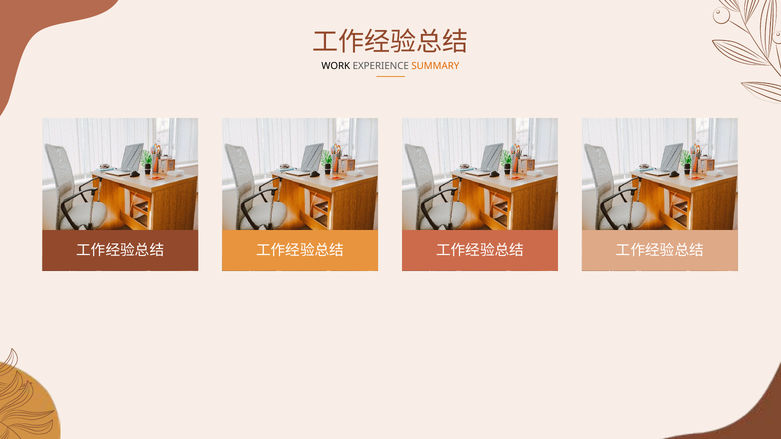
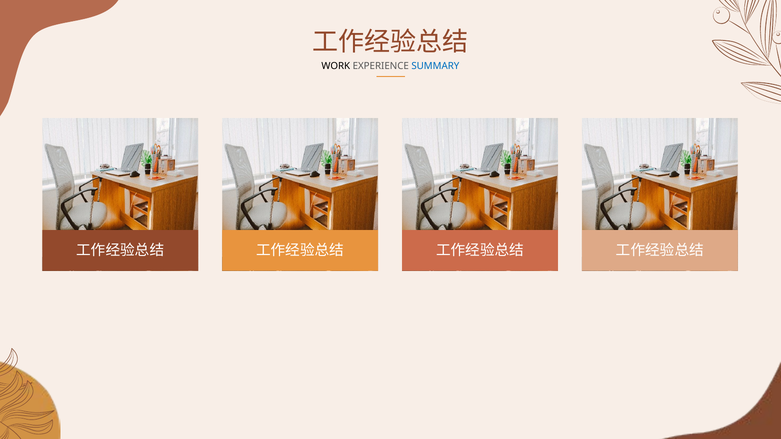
SUMMARY colour: orange -> blue (435, 66)
